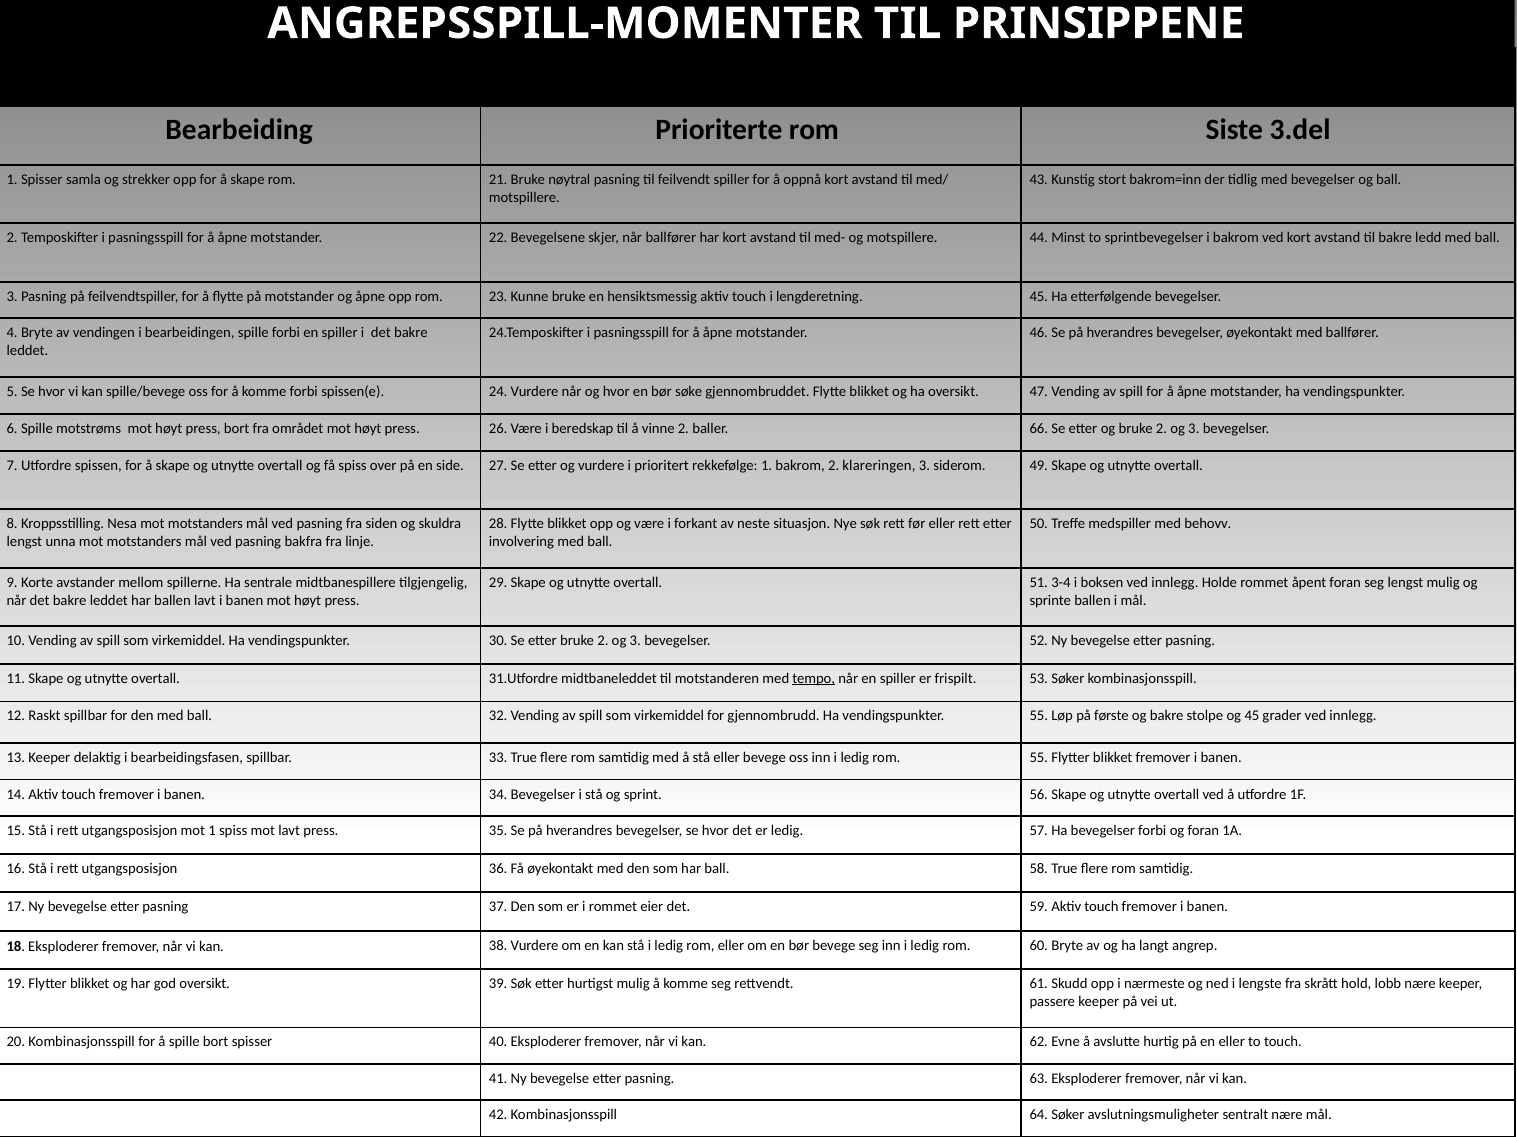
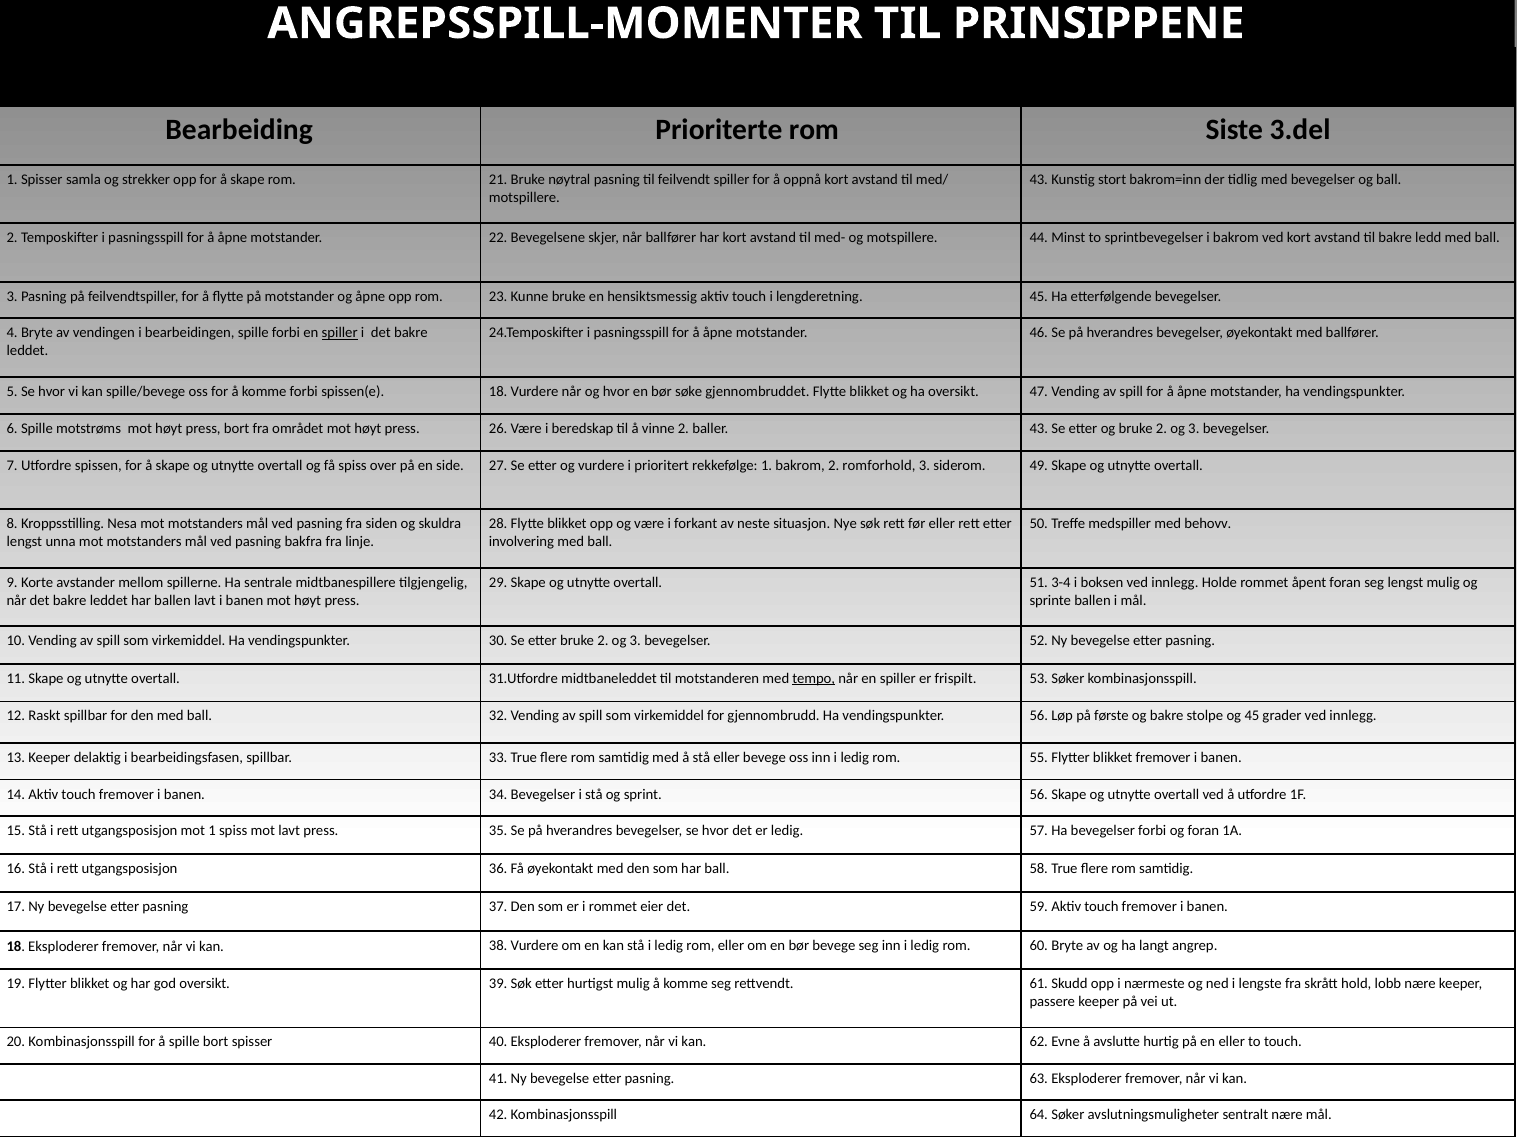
spiller underline: none -> present (340, 333)
spissen(e 24: 24 -> 18 (498, 392)
baller 66: 66 -> 43 (1039, 429)
klareringen: klareringen -> romforhold (879, 466)
vendingspunkter 55: 55 -> 56 (1039, 717)
